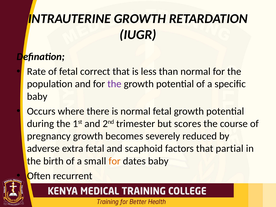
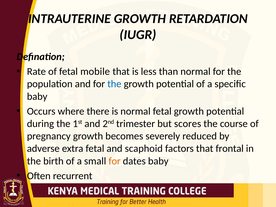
correct: correct -> mobile (95, 72)
the colour: purple -> blue (114, 84)
partial: partial -> frontal (230, 149)
